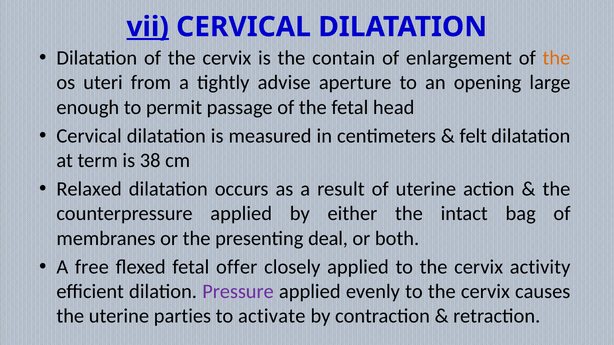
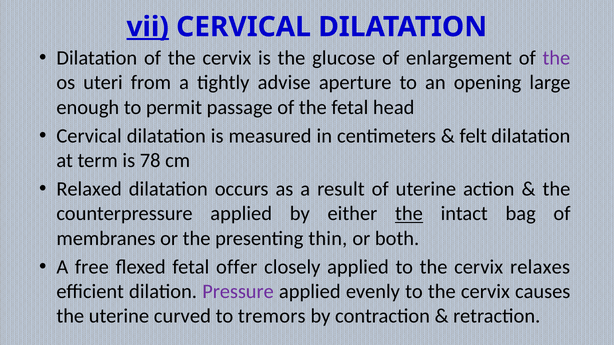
contain: contain -> glucose (344, 58)
the colour: orange -> purple (556, 58)
38: 38 -> 78 (150, 161)
the underline: none -> present (409, 214)
deal: deal -> thin (328, 239)
activity: activity -> relaxes (540, 267)
parties: parties -> curved (182, 316)
activate: activate -> tremors (272, 316)
